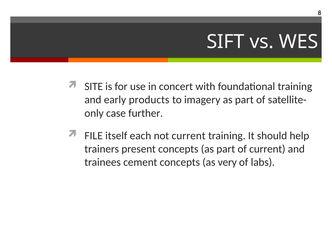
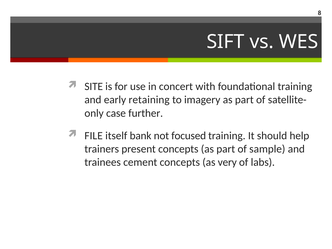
products: products -> retaining (149, 100)
each: each -> bank (141, 136)
not current: current -> focused (189, 136)
of current: current -> sample (267, 149)
